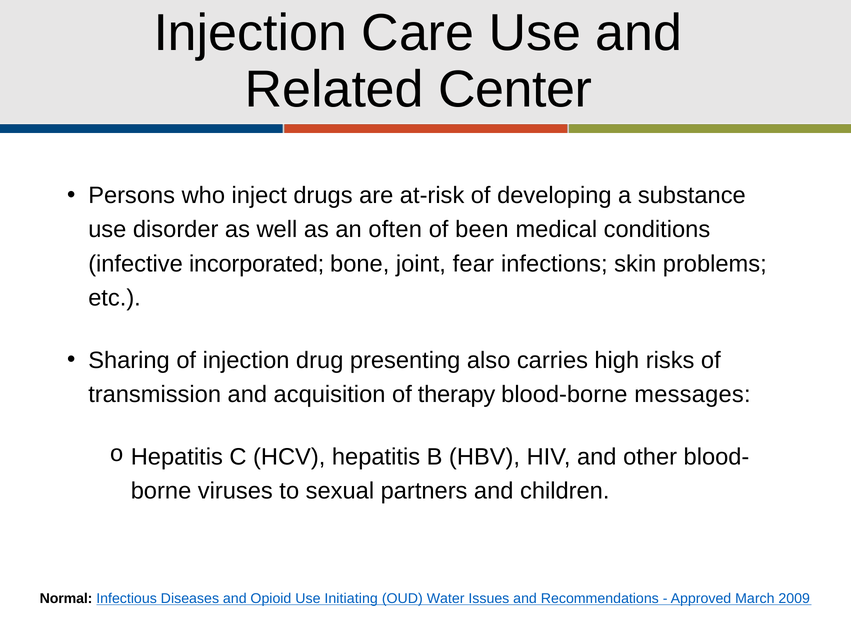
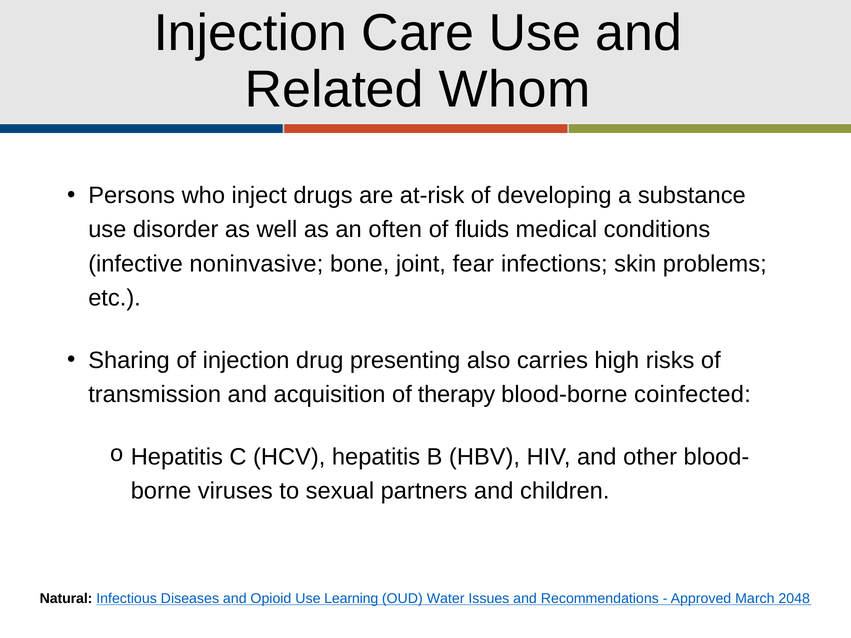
Center: Center -> Whom (515, 89)
been: been -> fluids (482, 230)
incorporated: incorporated -> noninvasive (256, 264)
messages: messages -> coinfected (692, 394)
Normal: Normal -> Natural (66, 599)
Initiating: Initiating -> Learning (351, 599)
2009: 2009 -> 2048 (794, 599)
